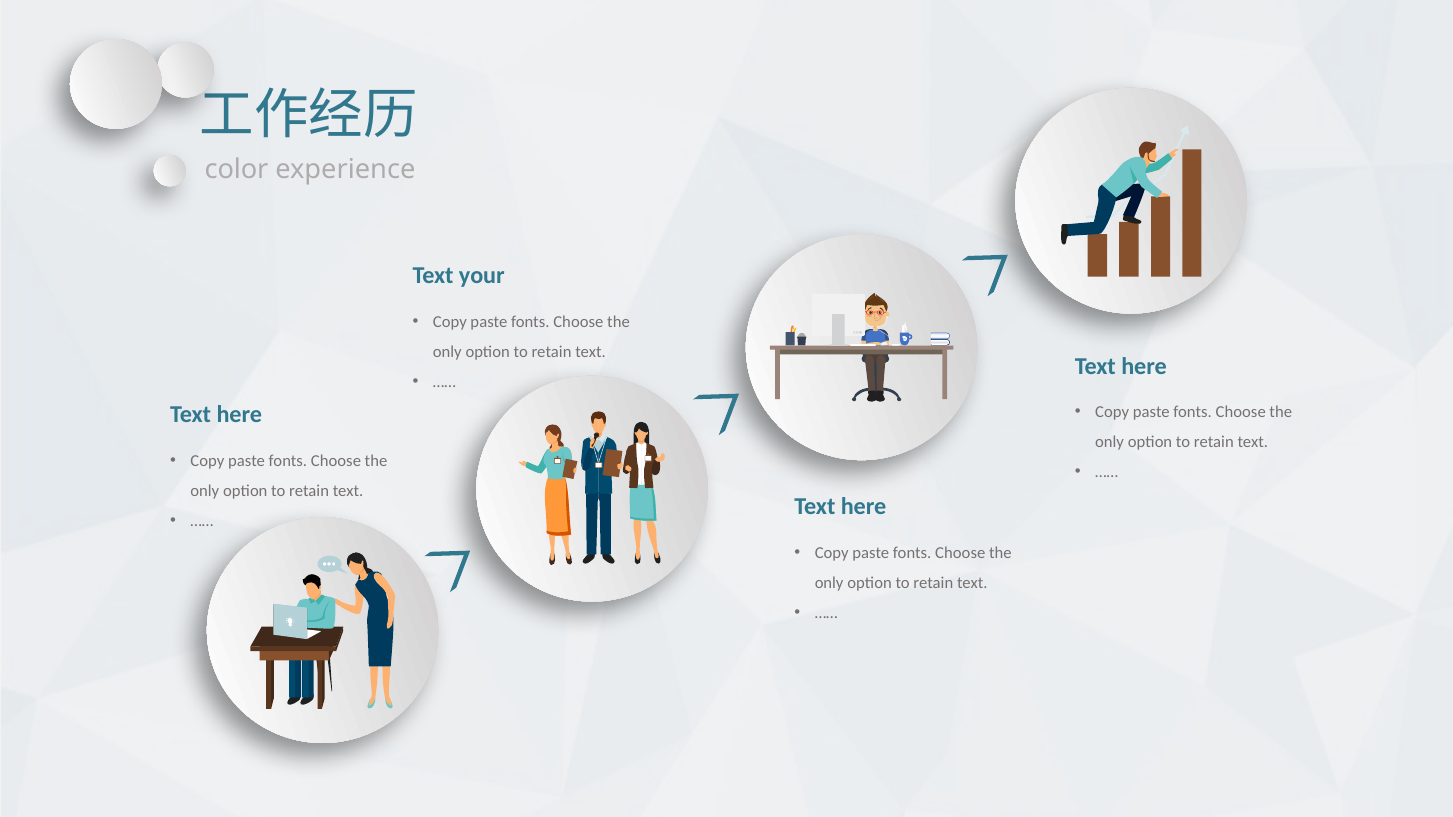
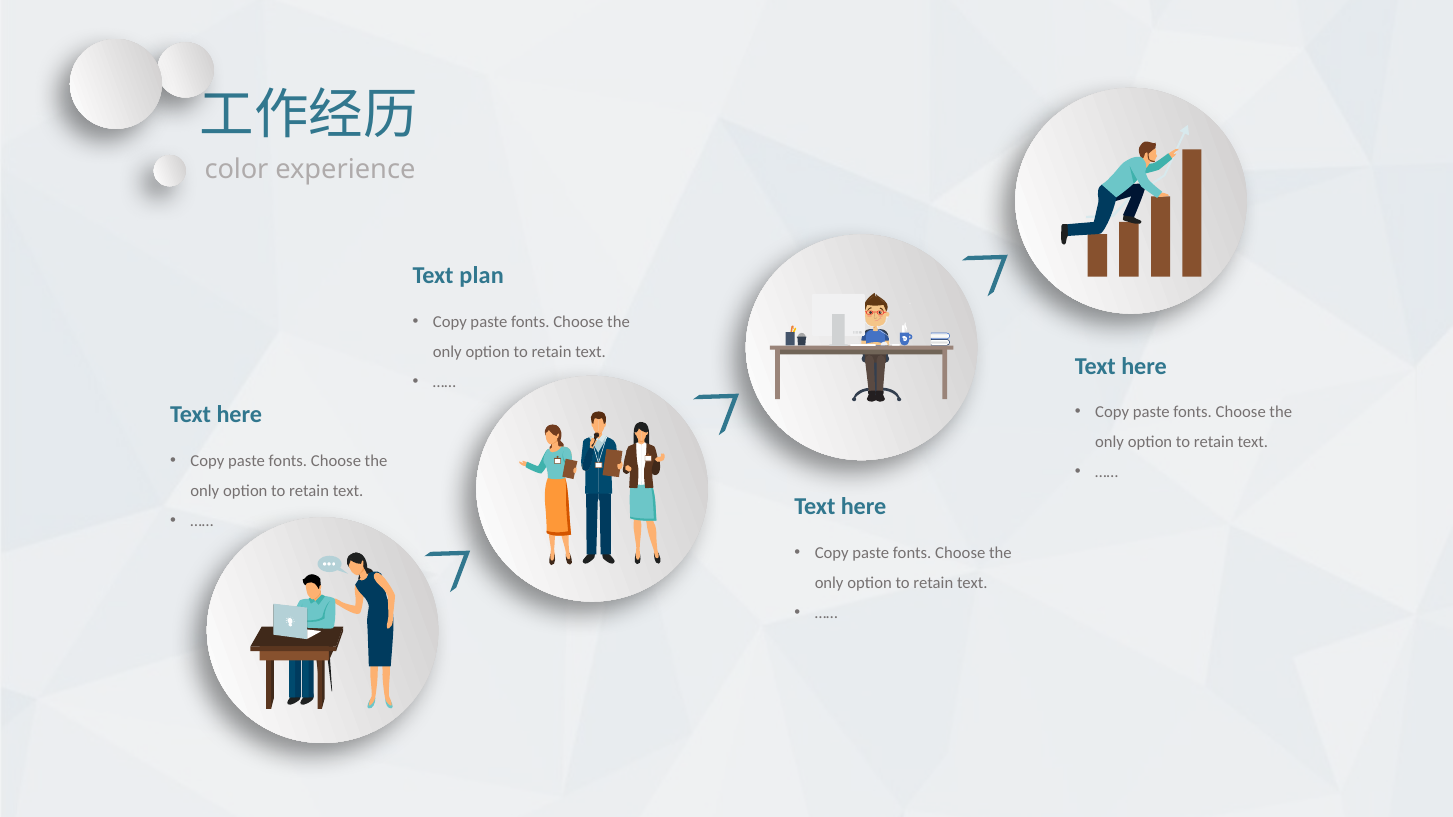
your: your -> plan (482, 276)
